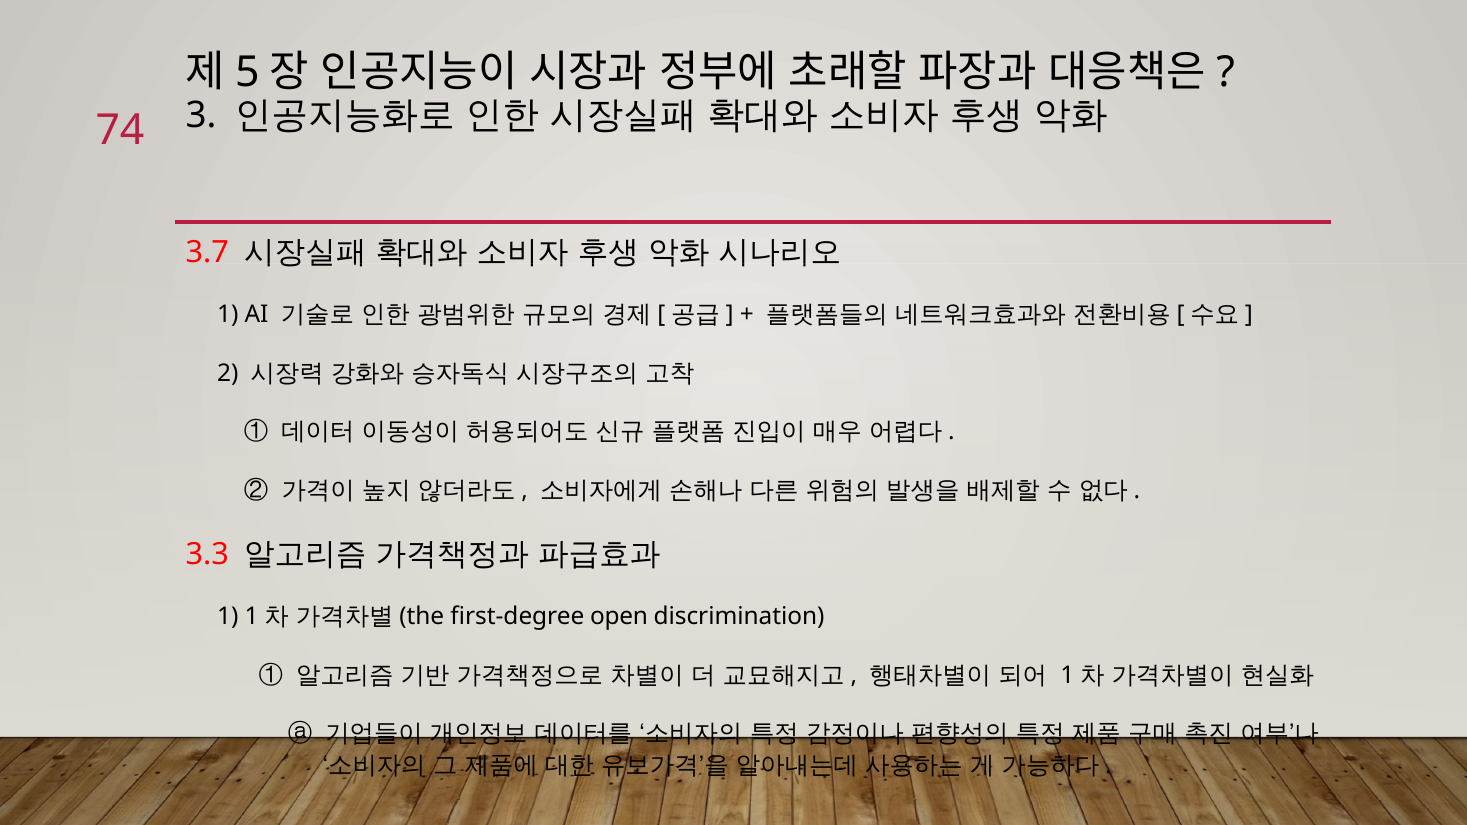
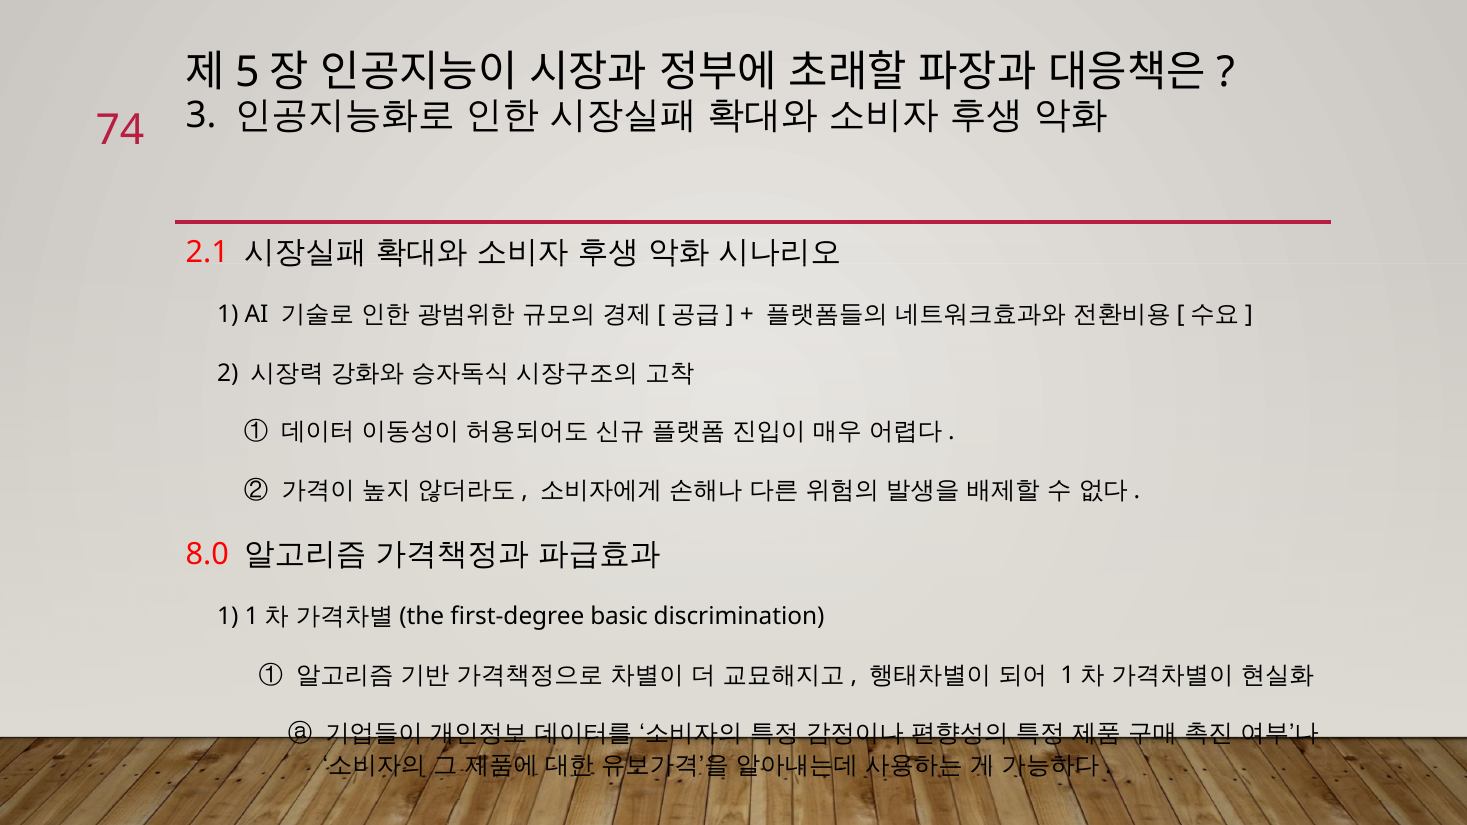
3.7: 3.7 -> 2.1 (207, 252)
3.3: 3.3 -> 8.0 (207, 554)
open: open -> basic (619, 616)
